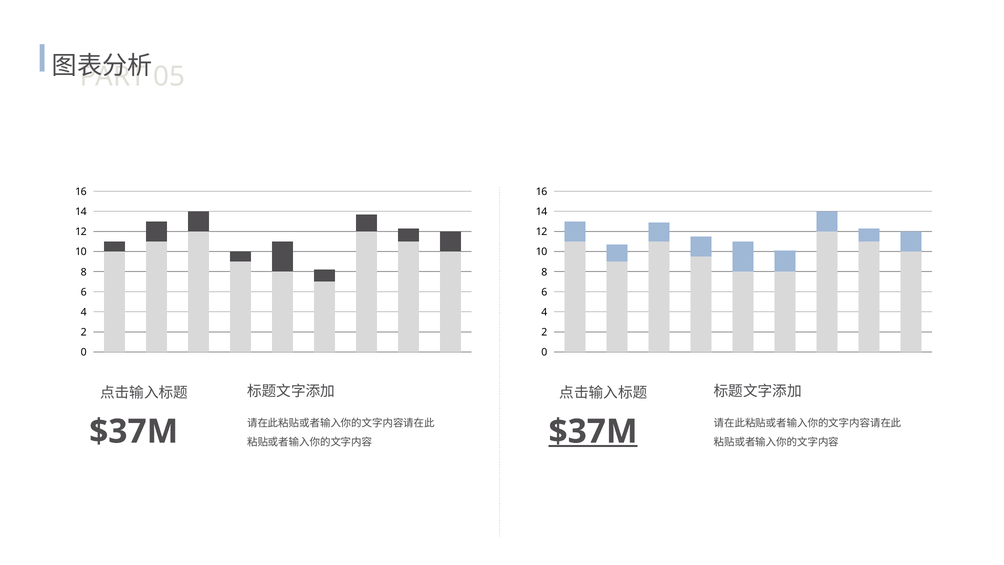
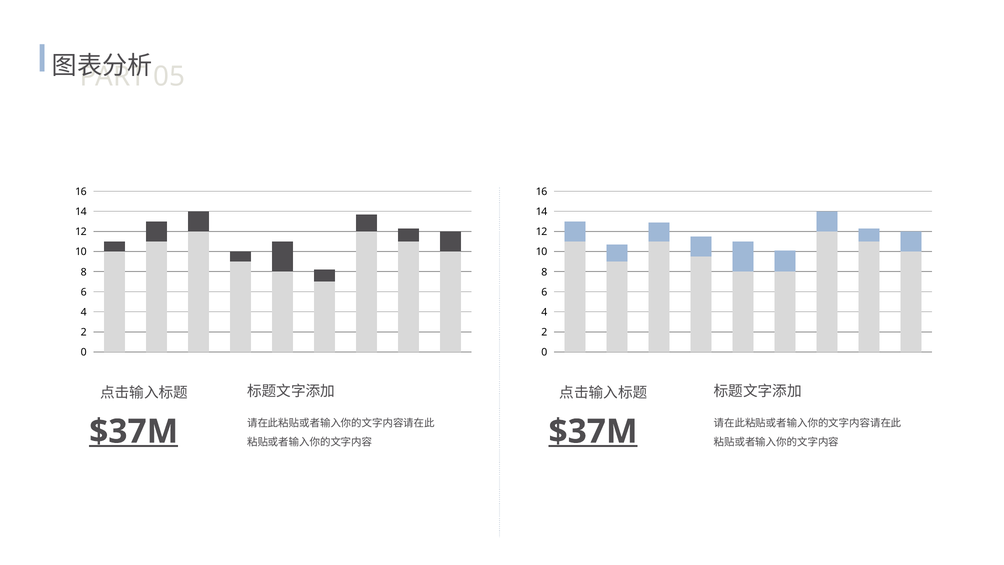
$37M underline: none -> present (134, 431)
